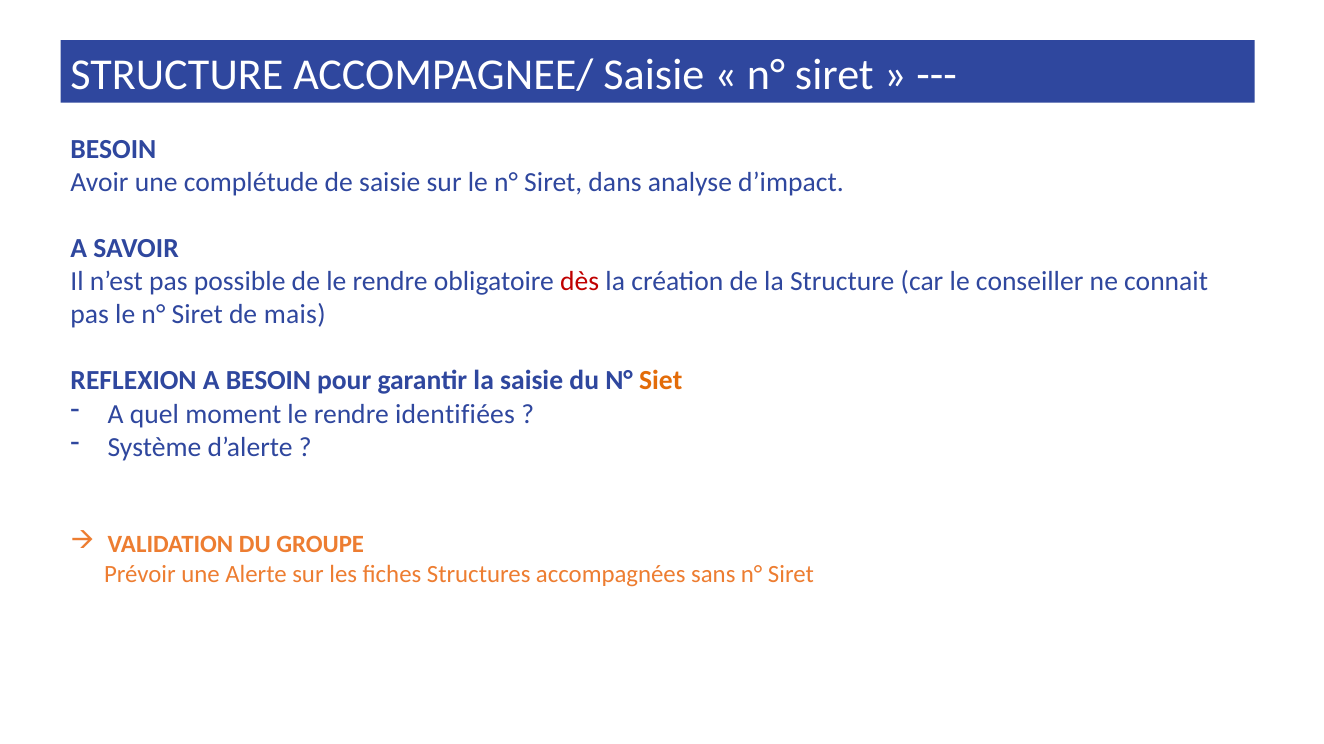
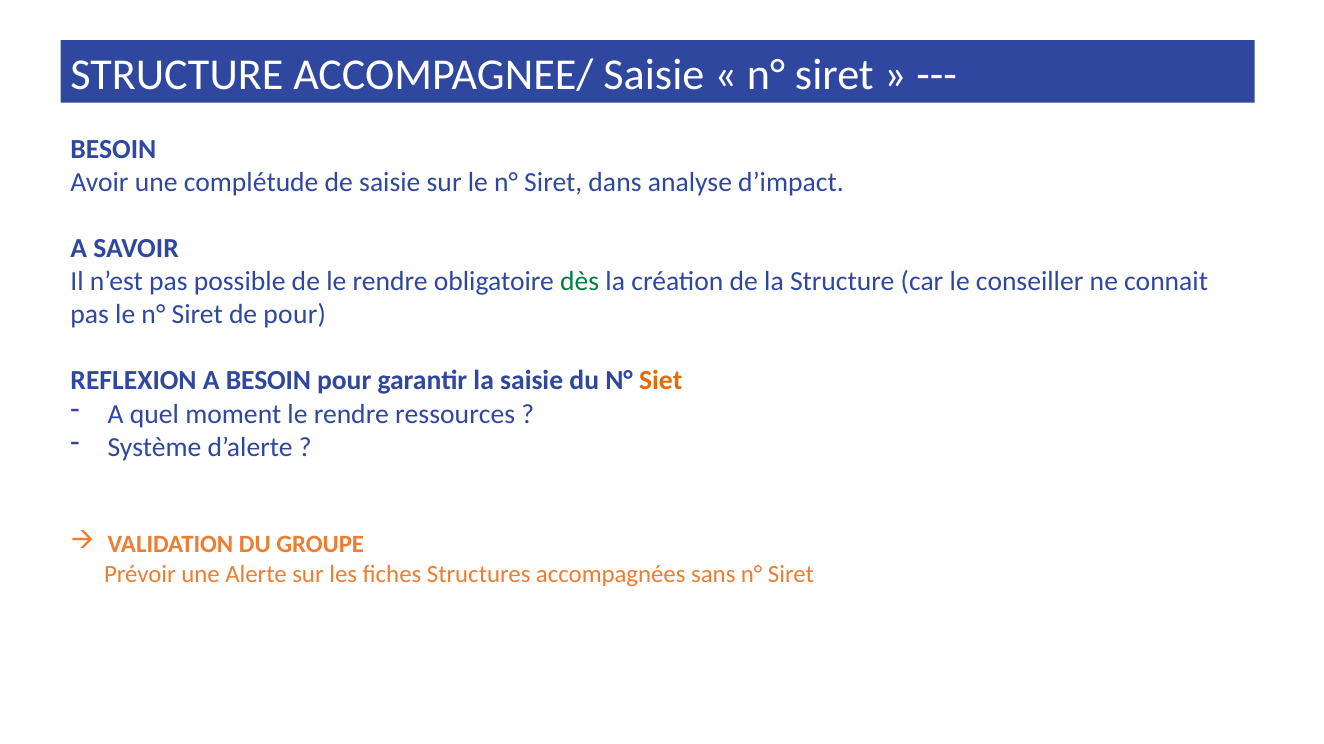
dès colour: red -> green (580, 282)
de mais: mais -> pour (295, 315)
identifiées: identifiées -> ressources (455, 414)
